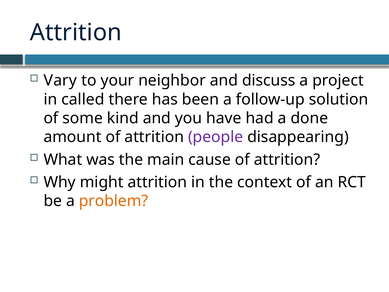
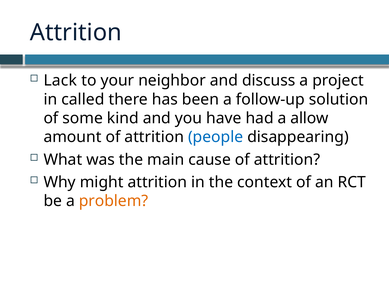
Vary: Vary -> Lack (60, 80)
done: done -> allow (309, 118)
people colour: purple -> blue (216, 137)
